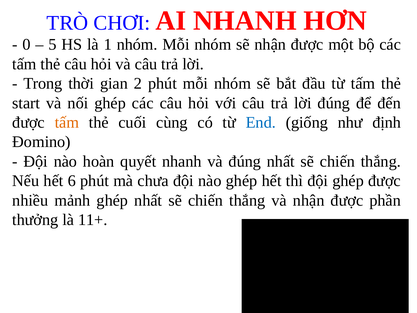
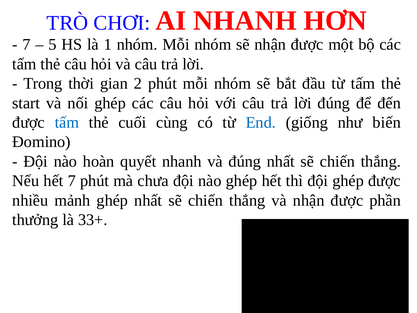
0: 0 -> 7 (27, 44)
tấm colour: orange -> blue (67, 122)
định: định -> biến (387, 122)
hết 6: 6 -> 7 (72, 181)
11+: 11+ -> 33+ (93, 220)
